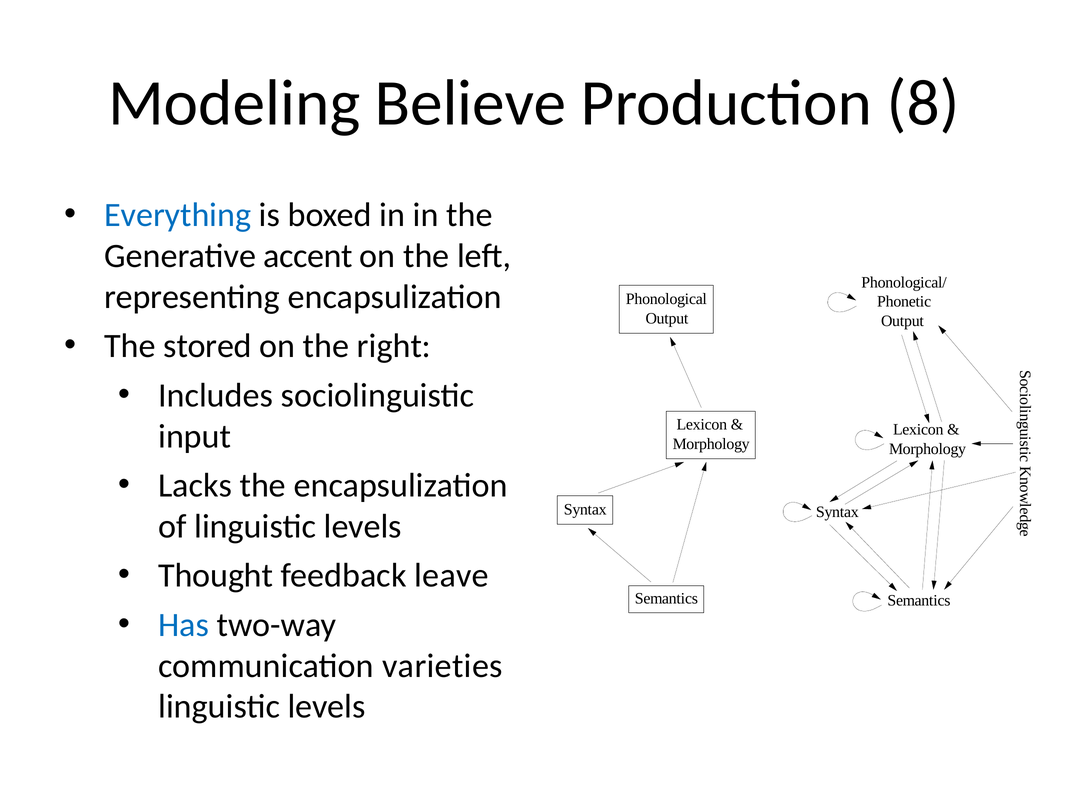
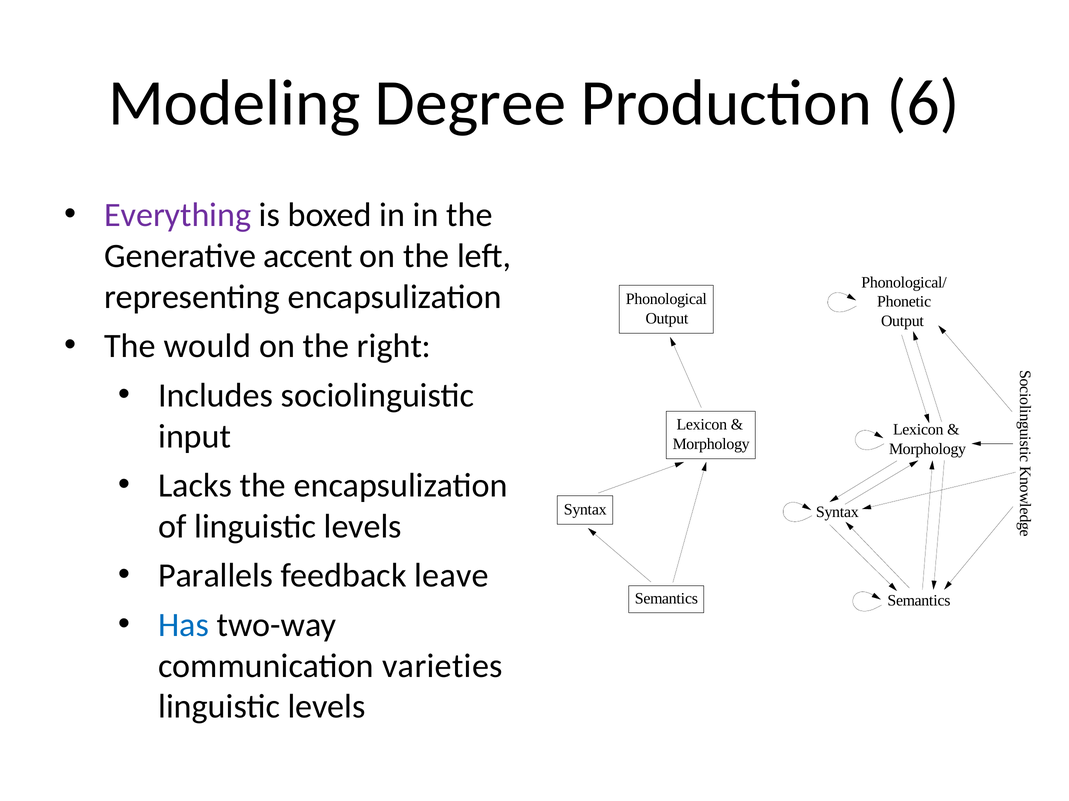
Believe: Believe -> Degree (471, 103)
8: 8 -> 6 (923, 103)
Everything colour: blue -> purple (178, 215)
stored: stored -> would (207, 346)
Thought: Thought -> Parallels (216, 576)
